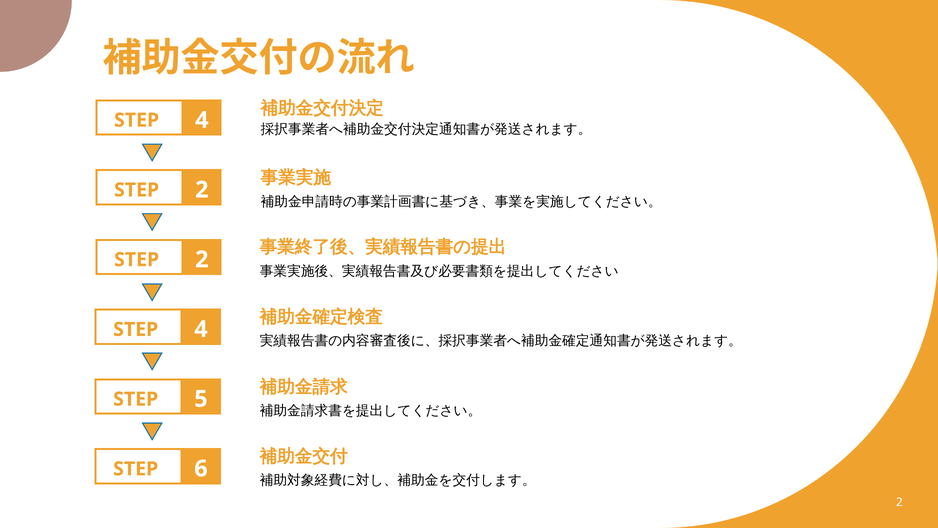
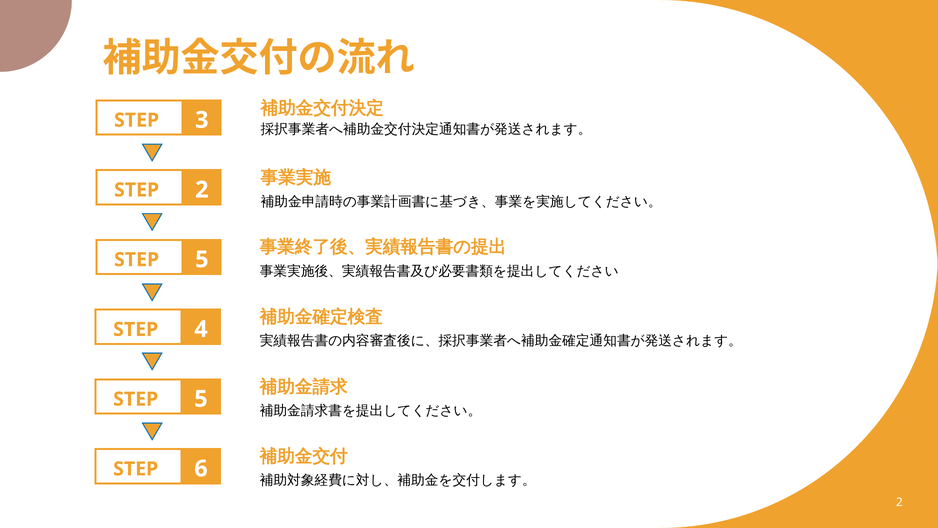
4: 4 -> 3 (202, 120)
2: 2 -> 5 (202, 259)
